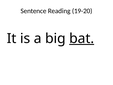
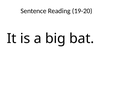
bat underline: present -> none (82, 38)
